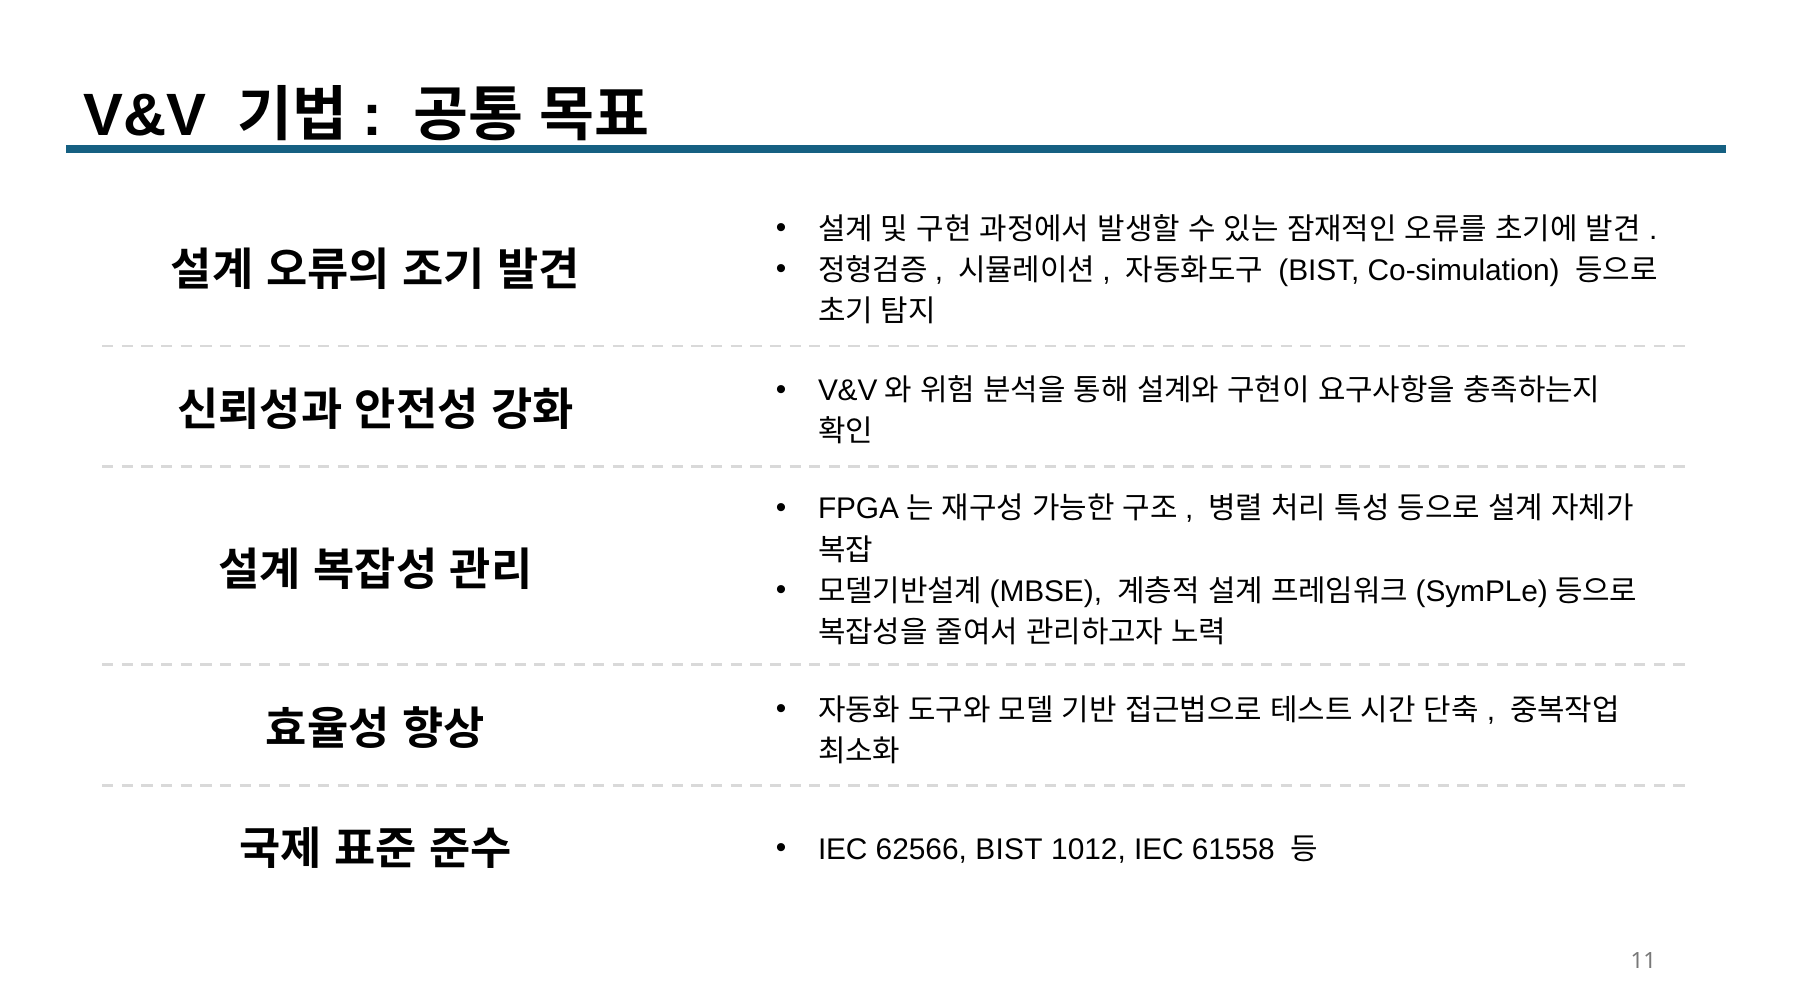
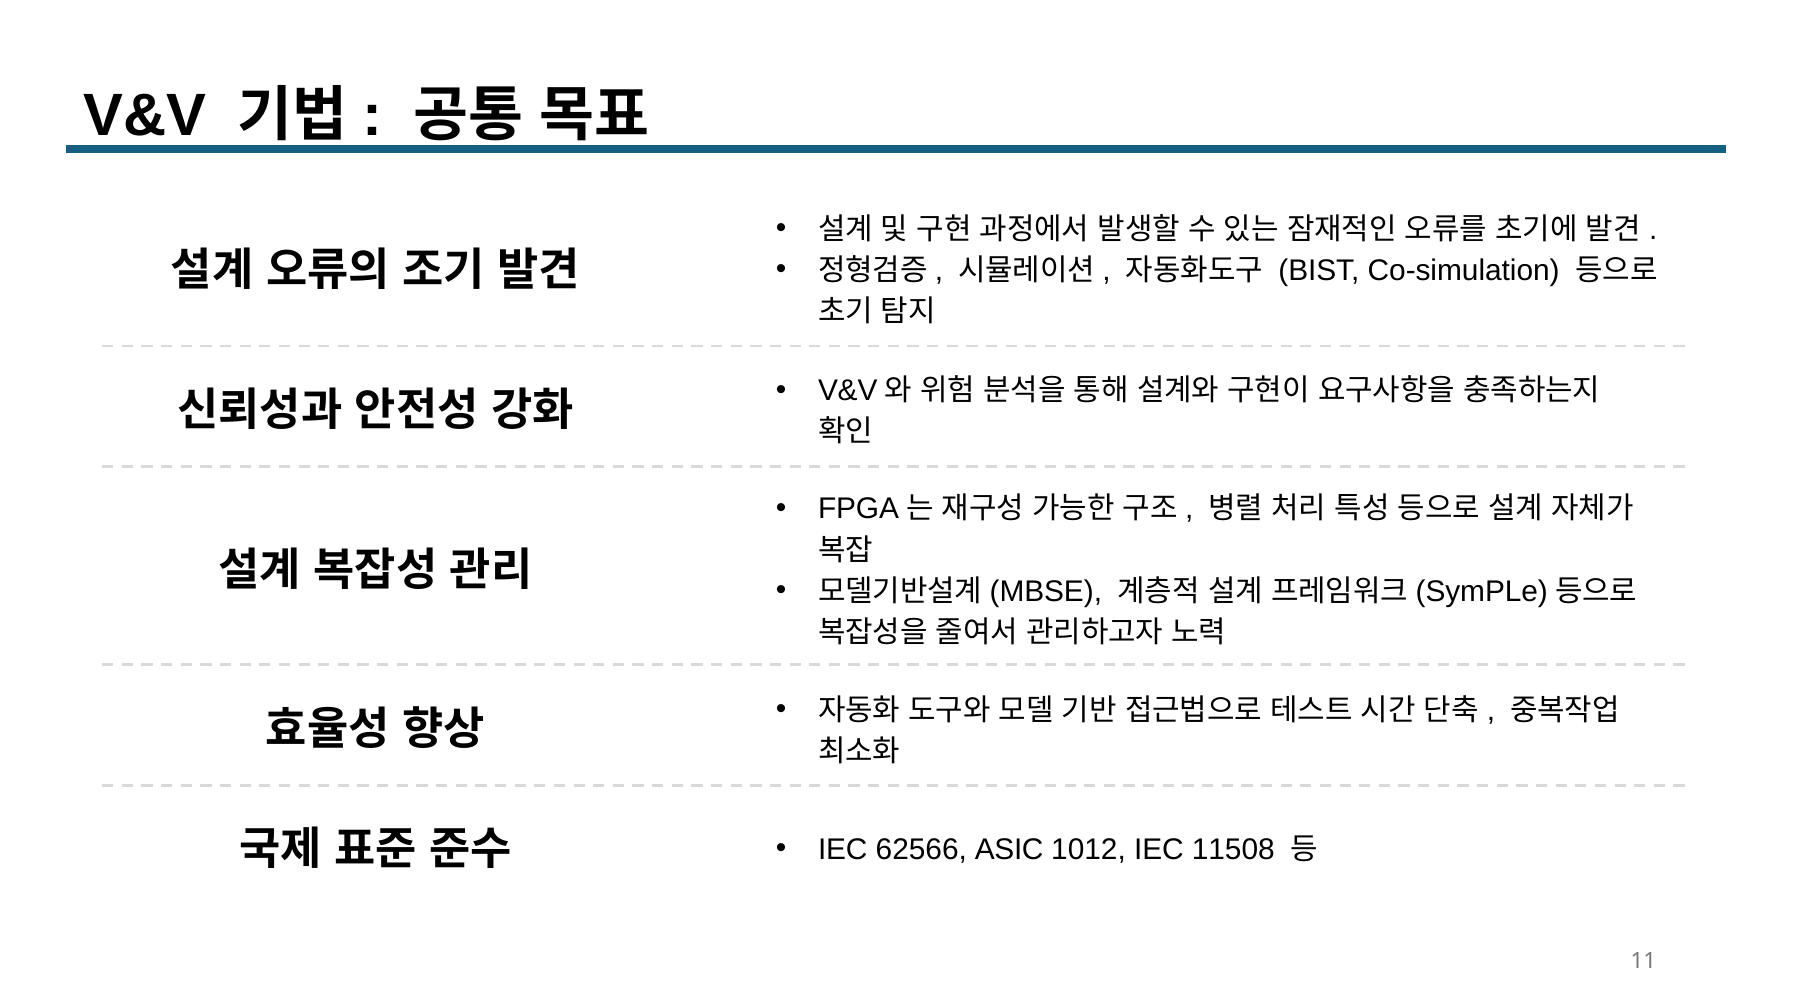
62566 BIST: BIST -> ASIC (1009, 850)
61558: 61558 -> 11508 (1233, 850)
